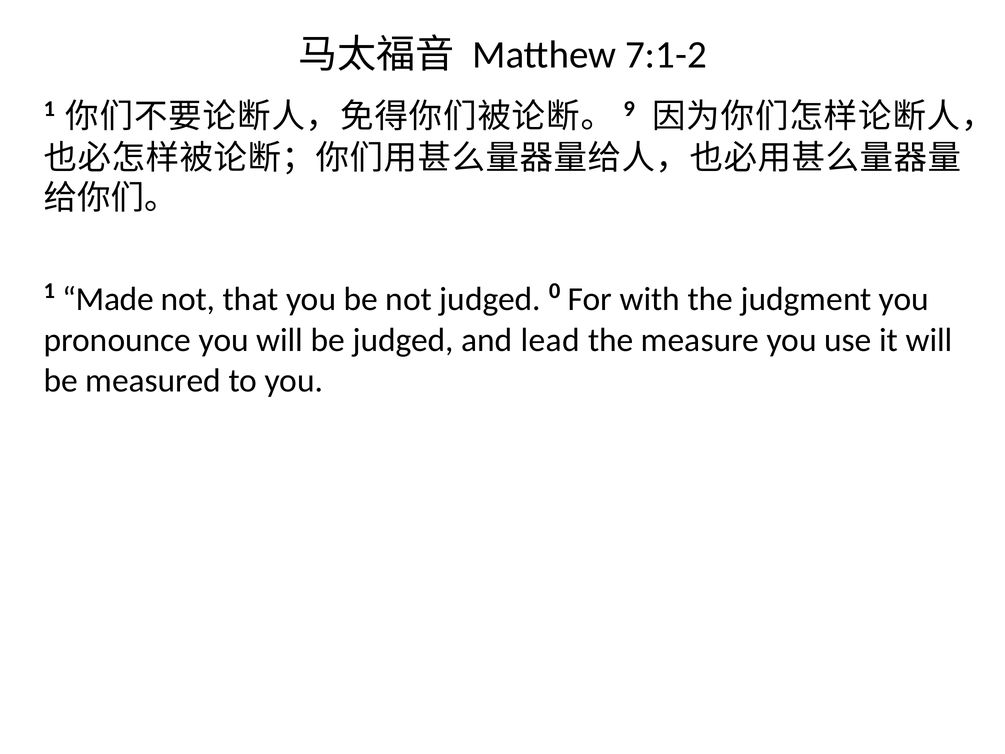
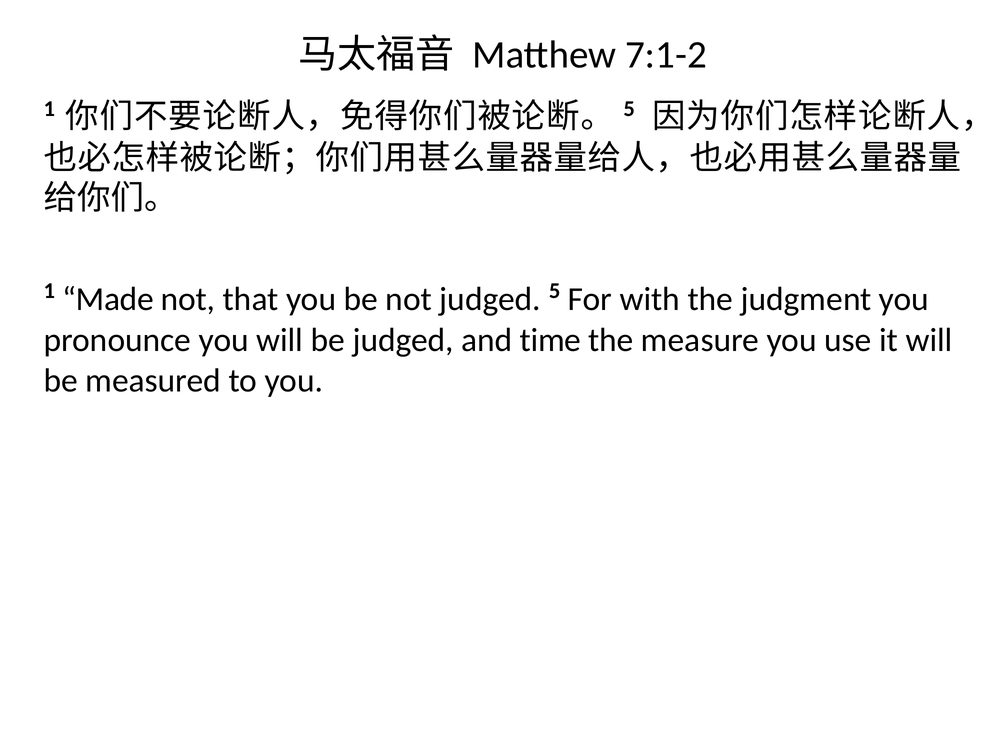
9: 9 -> 5 (629, 109)
judged 0: 0 -> 5 (555, 291)
lead: lead -> time (550, 340)
